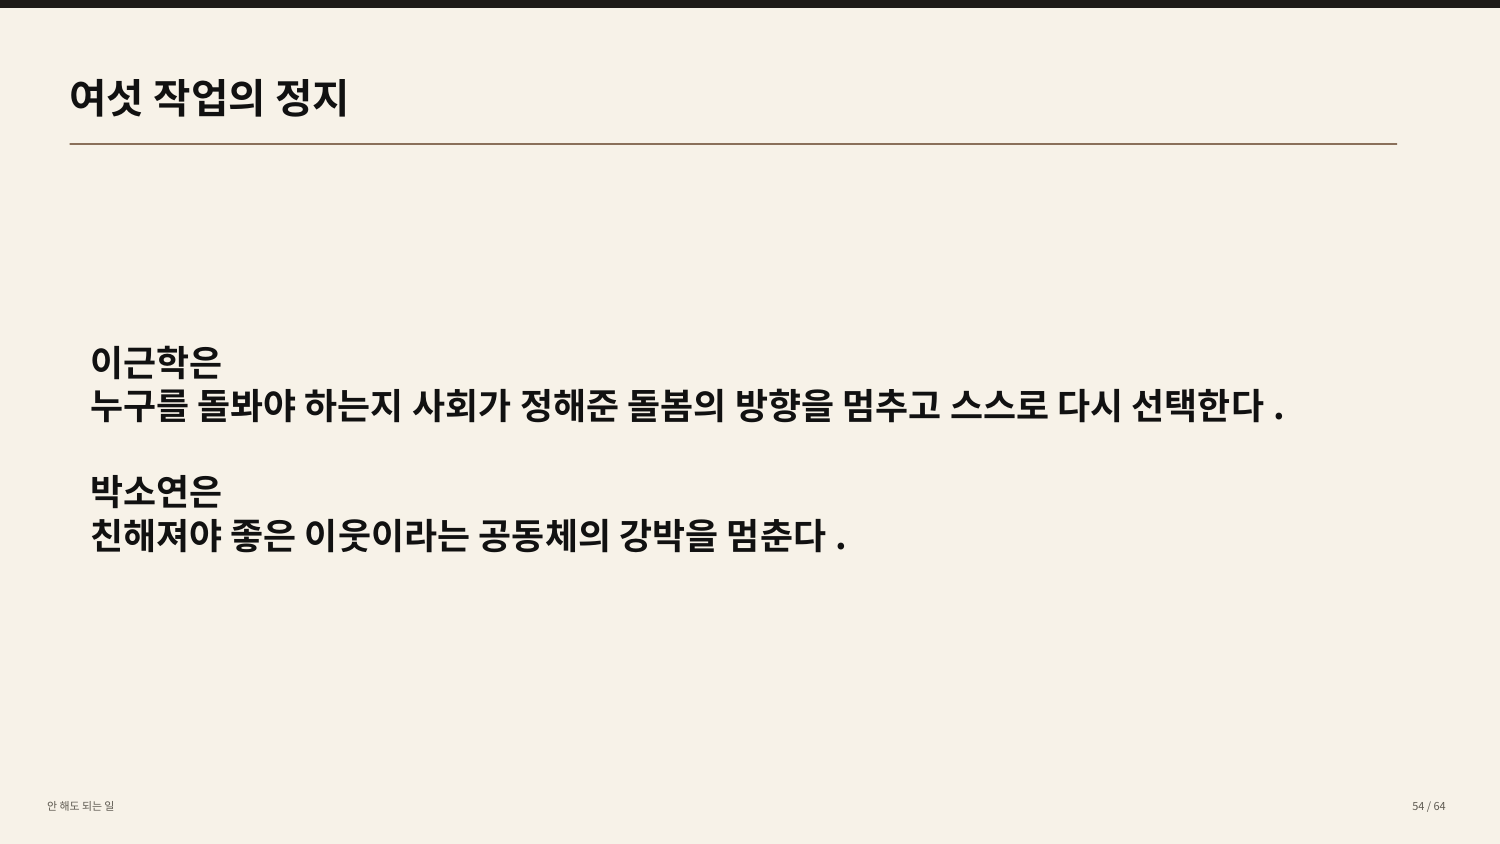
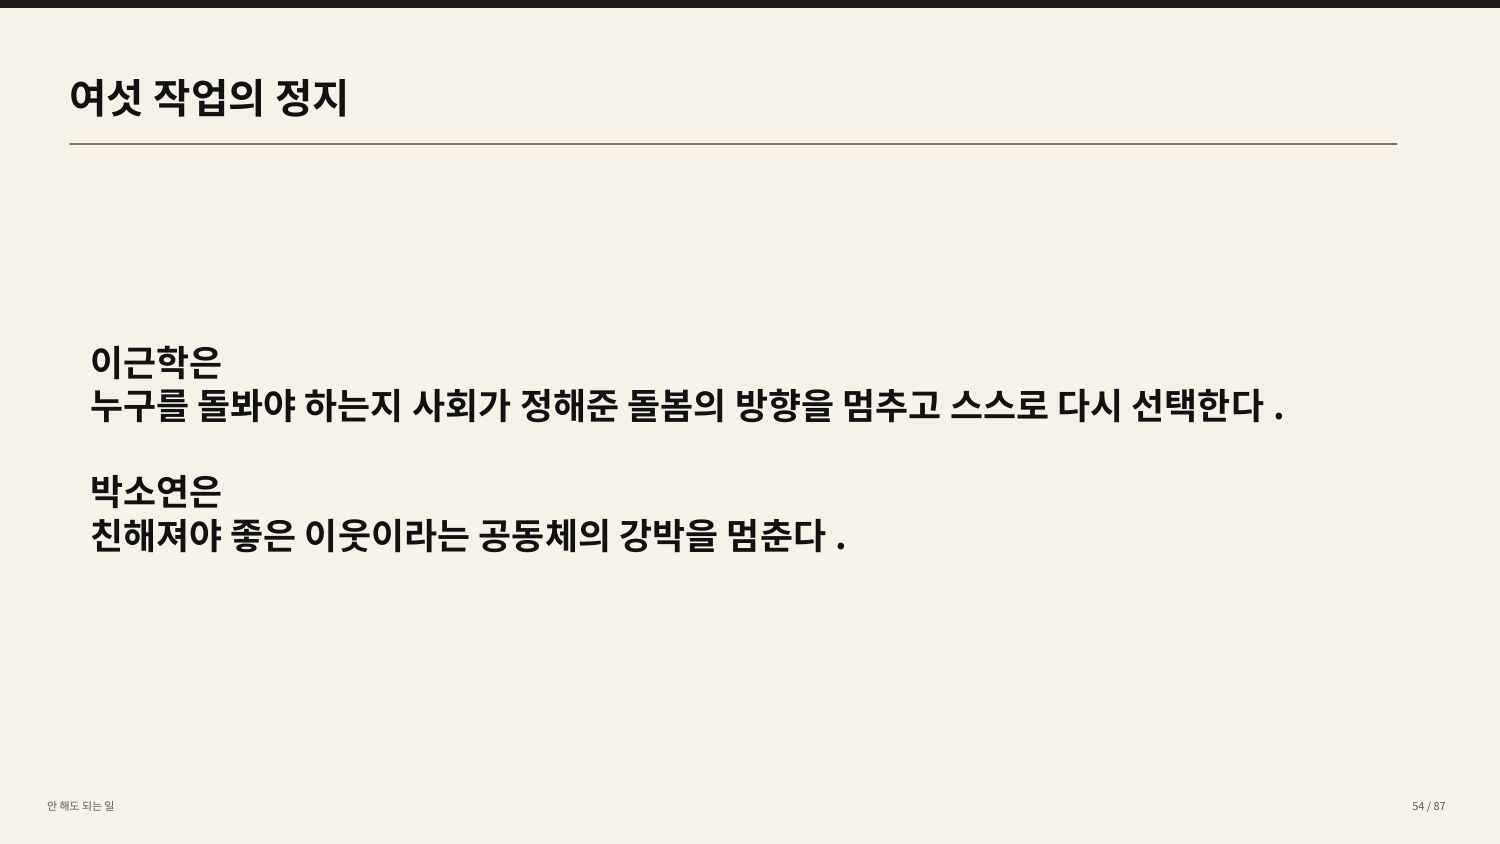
64: 64 -> 87 (1440, 806)
